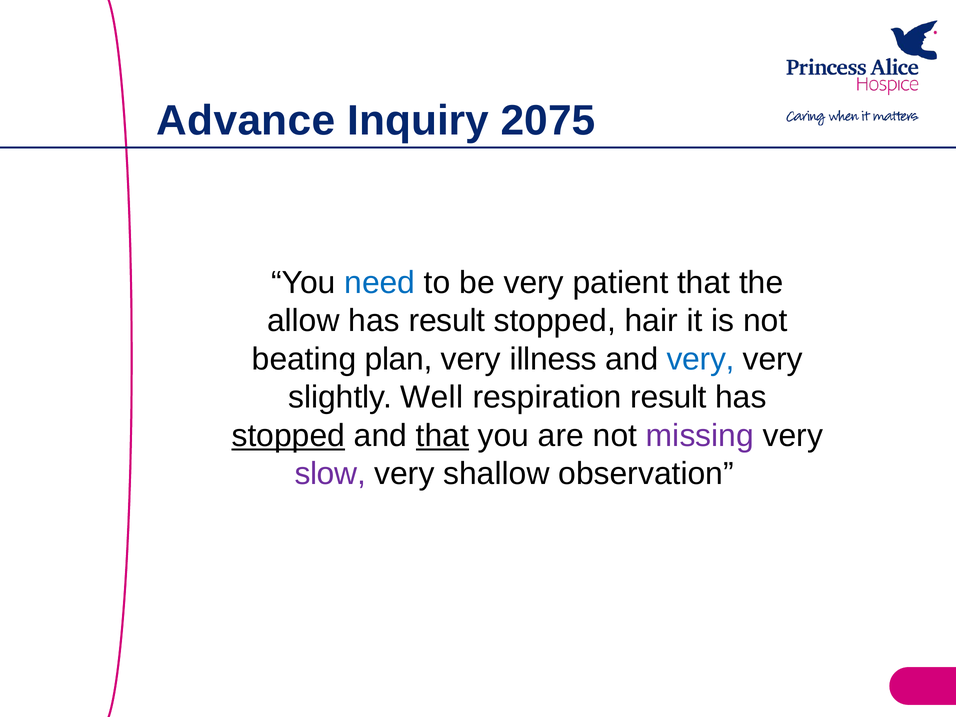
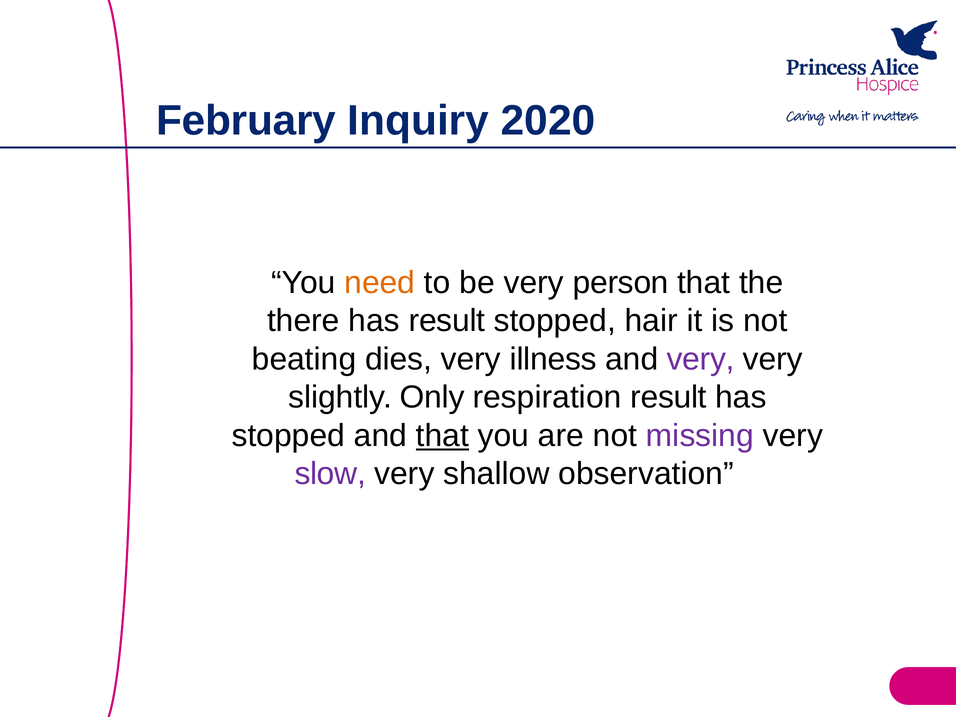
Advance: Advance -> February (246, 121)
2075: 2075 -> 2020 (548, 121)
need colour: blue -> orange (380, 283)
patient: patient -> person (621, 283)
allow: allow -> there (303, 321)
plan: plan -> dies (398, 359)
very colour: blue -> purple (701, 359)
Well: Well -> Only (432, 397)
stopped underline: present -> none (288, 436)
